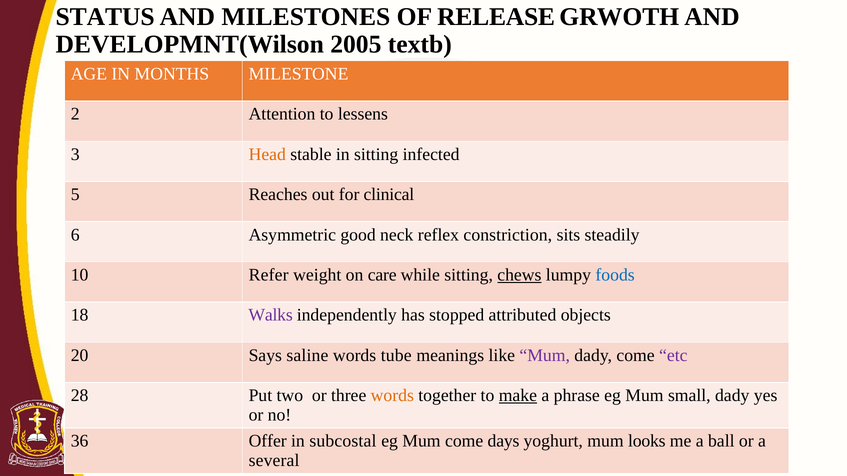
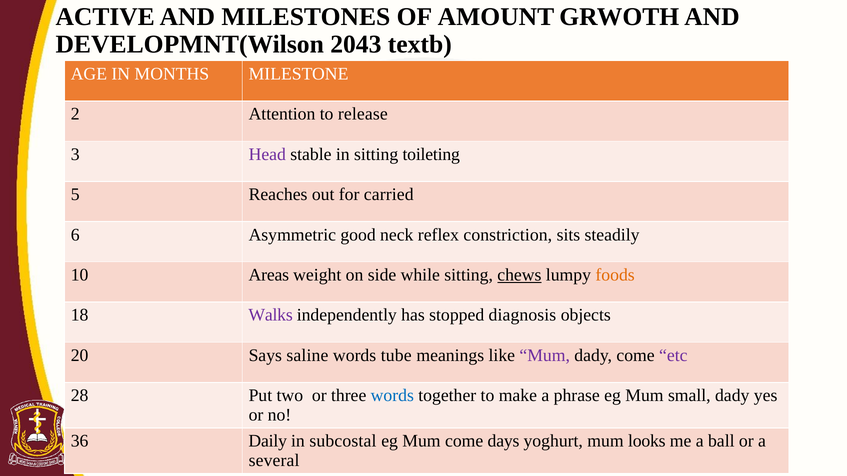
STATUS: STATUS -> ACTIVE (105, 17)
RELEASE: RELEASE -> AMOUNT (496, 17)
2005: 2005 -> 2043 (356, 44)
lessens: lessens -> release (363, 114)
Head colour: orange -> purple (267, 154)
infected: infected -> toileting (431, 154)
clinical: clinical -> carried (389, 195)
Refer: Refer -> Areas (269, 275)
care: care -> side (382, 275)
foods colour: blue -> orange (615, 275)
attributed: attributed -> diagnosis (522, 315)
words colour: orange -> blue (392, 396)
make underline: present -> none (518, 396)
Offer: Offer -> Daily (268, 441)
